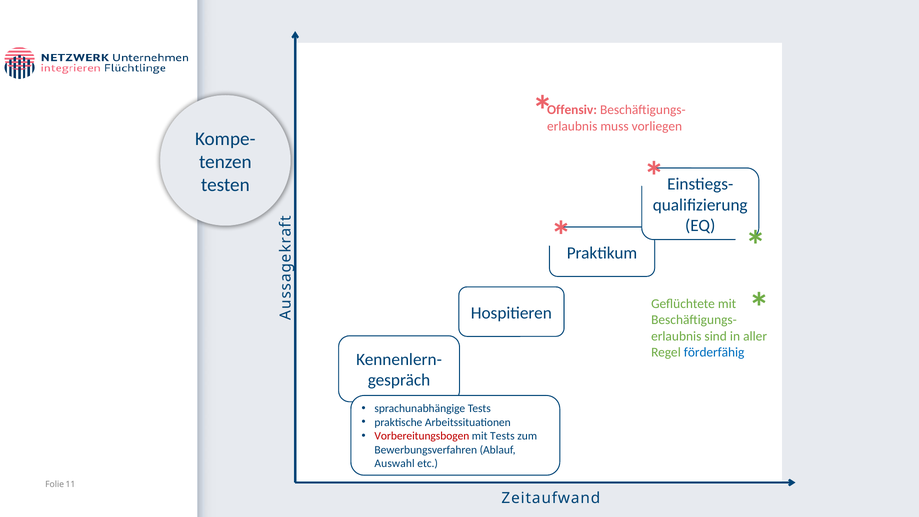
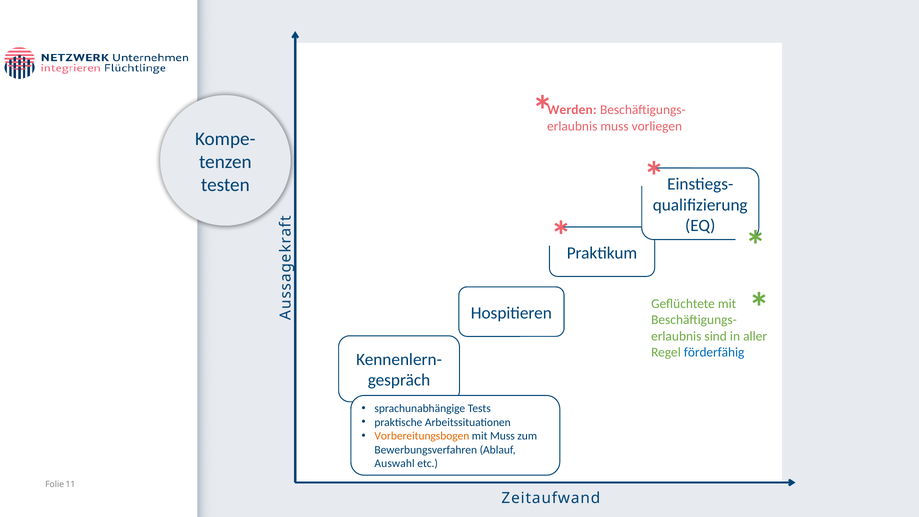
Offensiv: Offensiv -> Werden (572, 110)
Vorbereitungsbogen colour: red -> orange (422, 436)
mit Tests: Tests -> Muss (502, 436)
